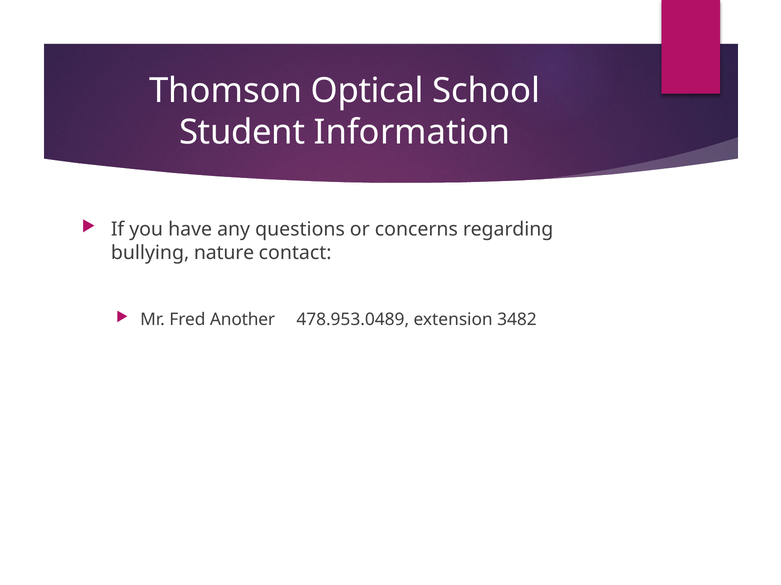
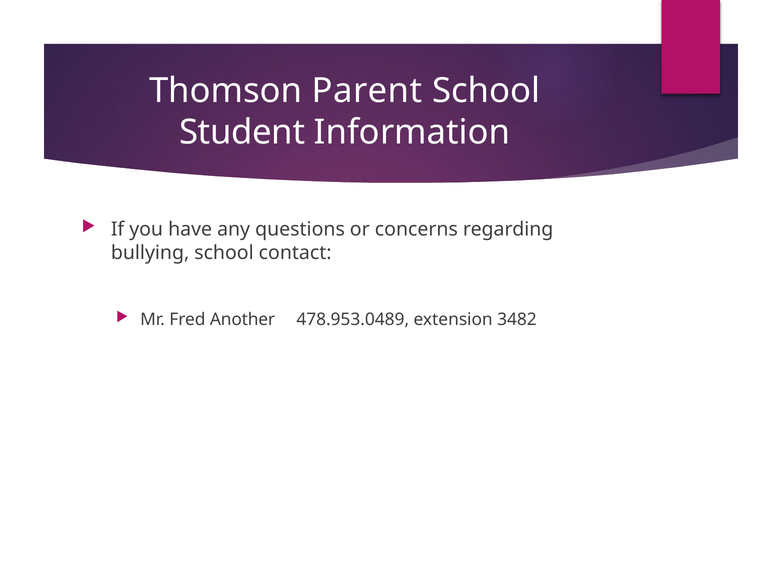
Optical: Optical -> Parent (367, 91)
bullying nature: nature -> school (224, 253)
